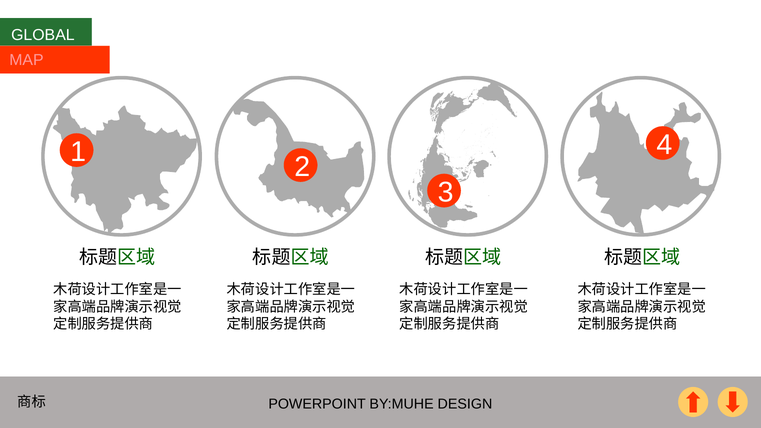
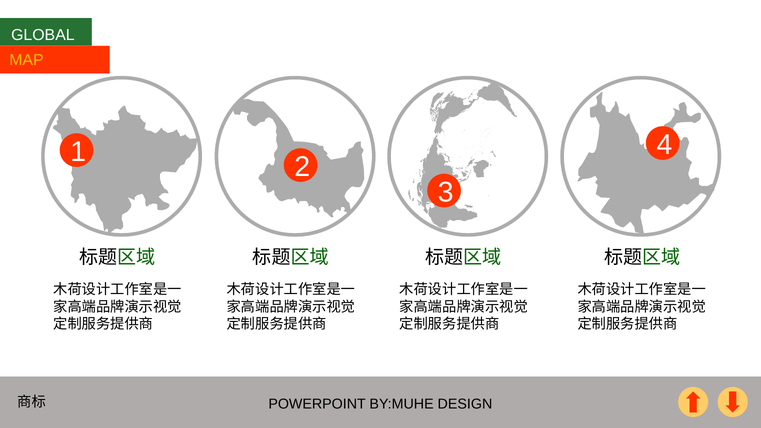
MAP colour: pink -> yellow (26, 60)
